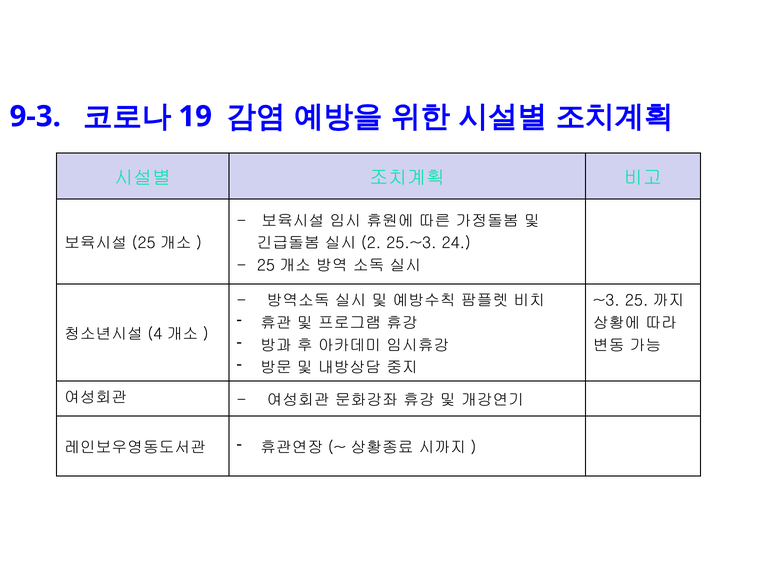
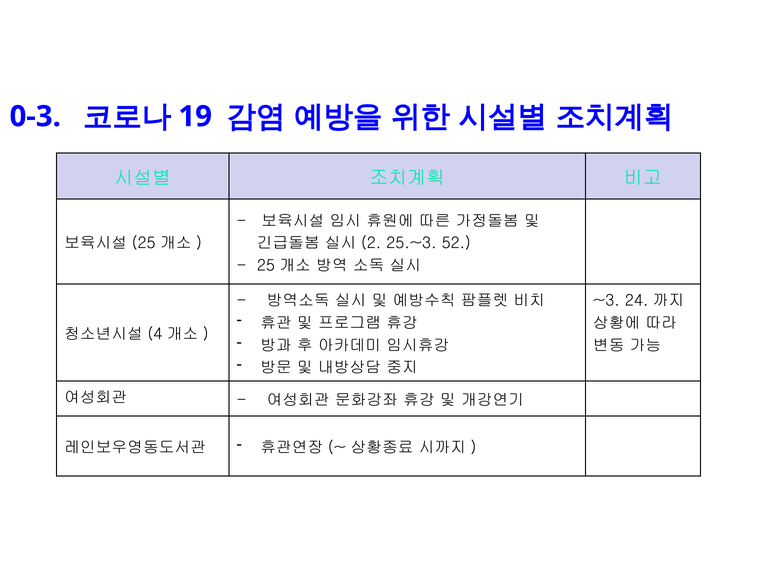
9-3: 9-3 -> 0-3 (35, 116)
24: 24 -> 52 (456, 243)
~3 25: 25 -> 24 (637, 301)
